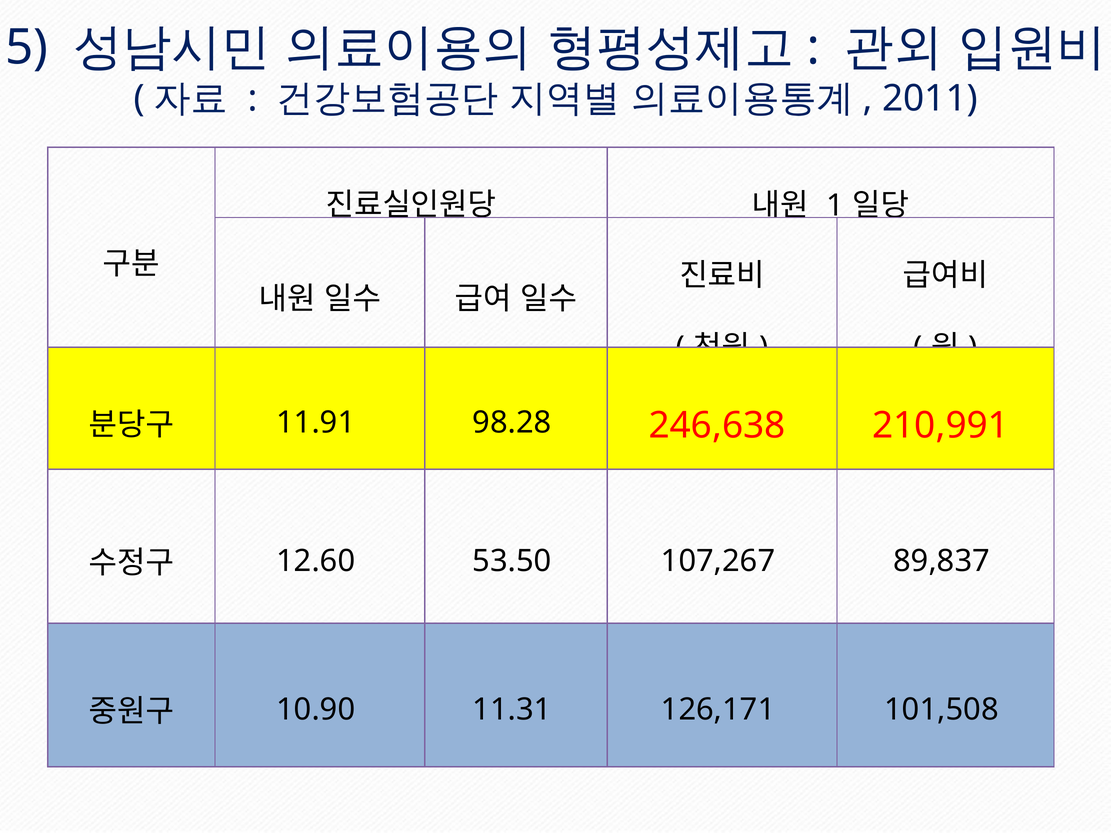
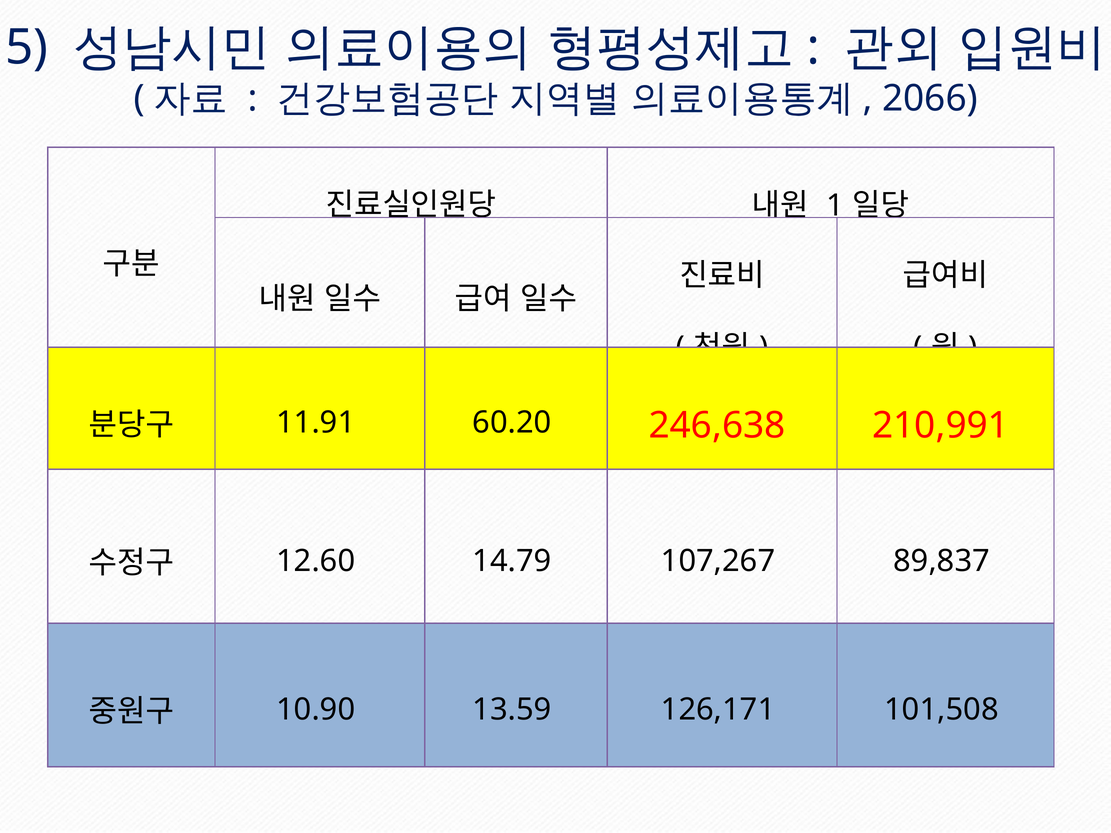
2011: 2011 -> 2066 (930, 99)
98.28: 98.28 -> 60.20 (512, 423)
53.50: 53.50 -> 14.79 (512, 561)
11.31: 11.31 -> 13.59 (512, 710)
